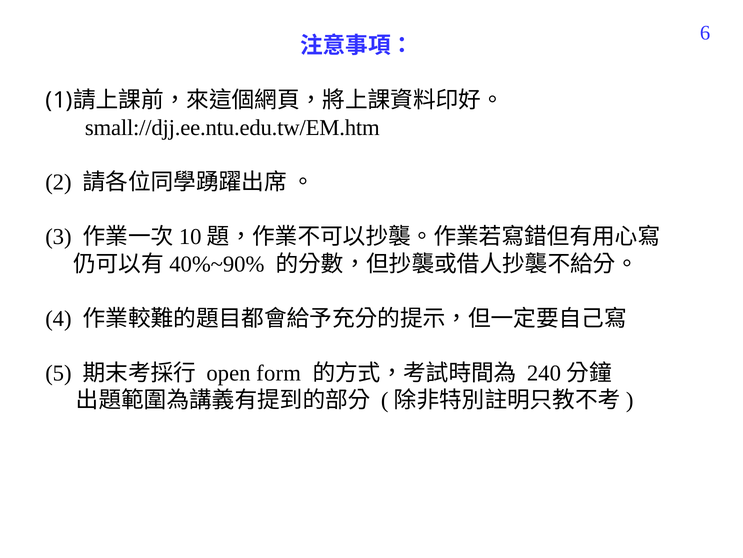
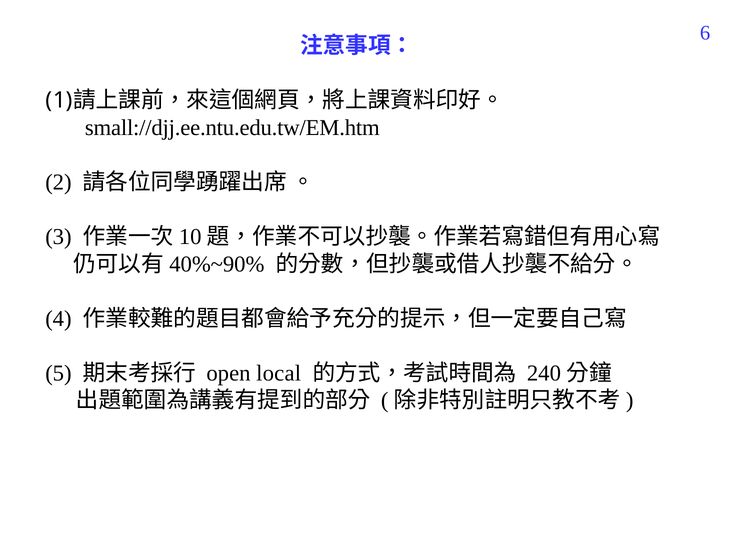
form: form -> local (279, 373)
